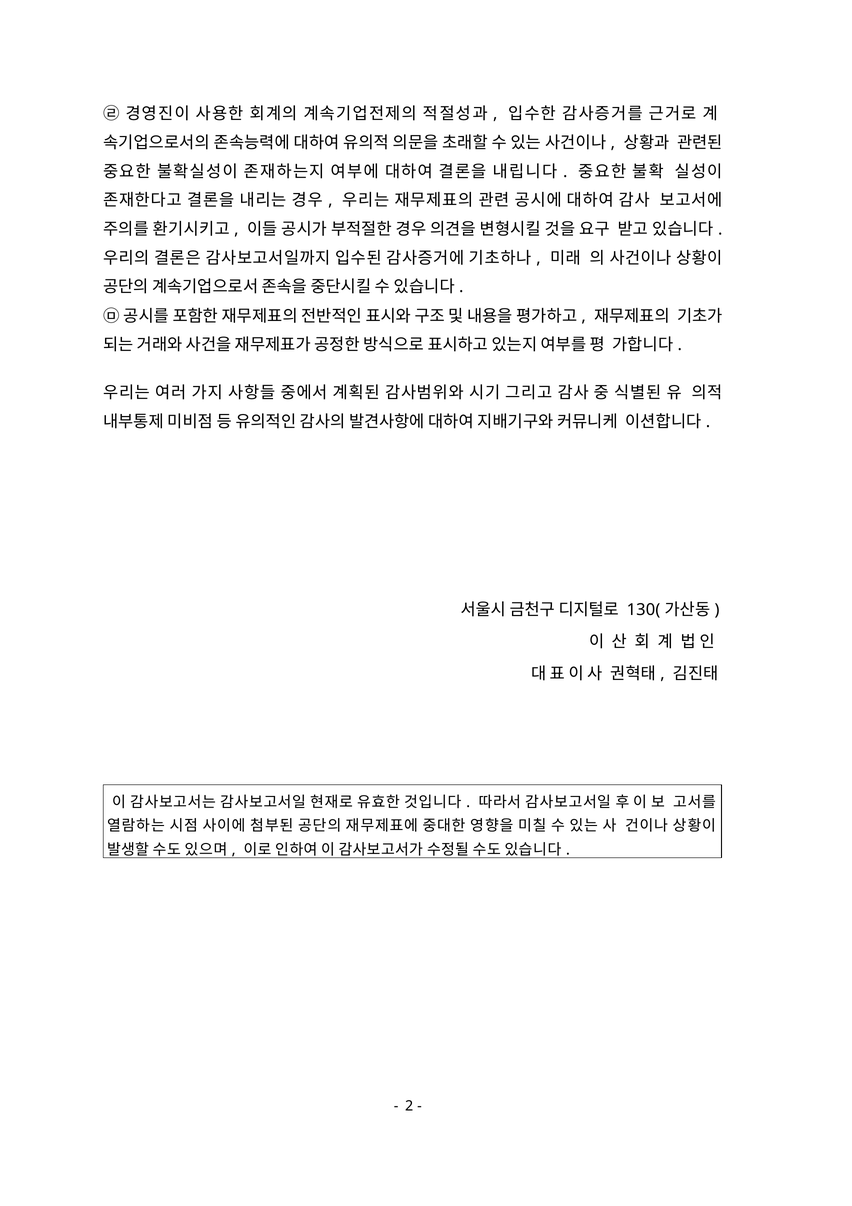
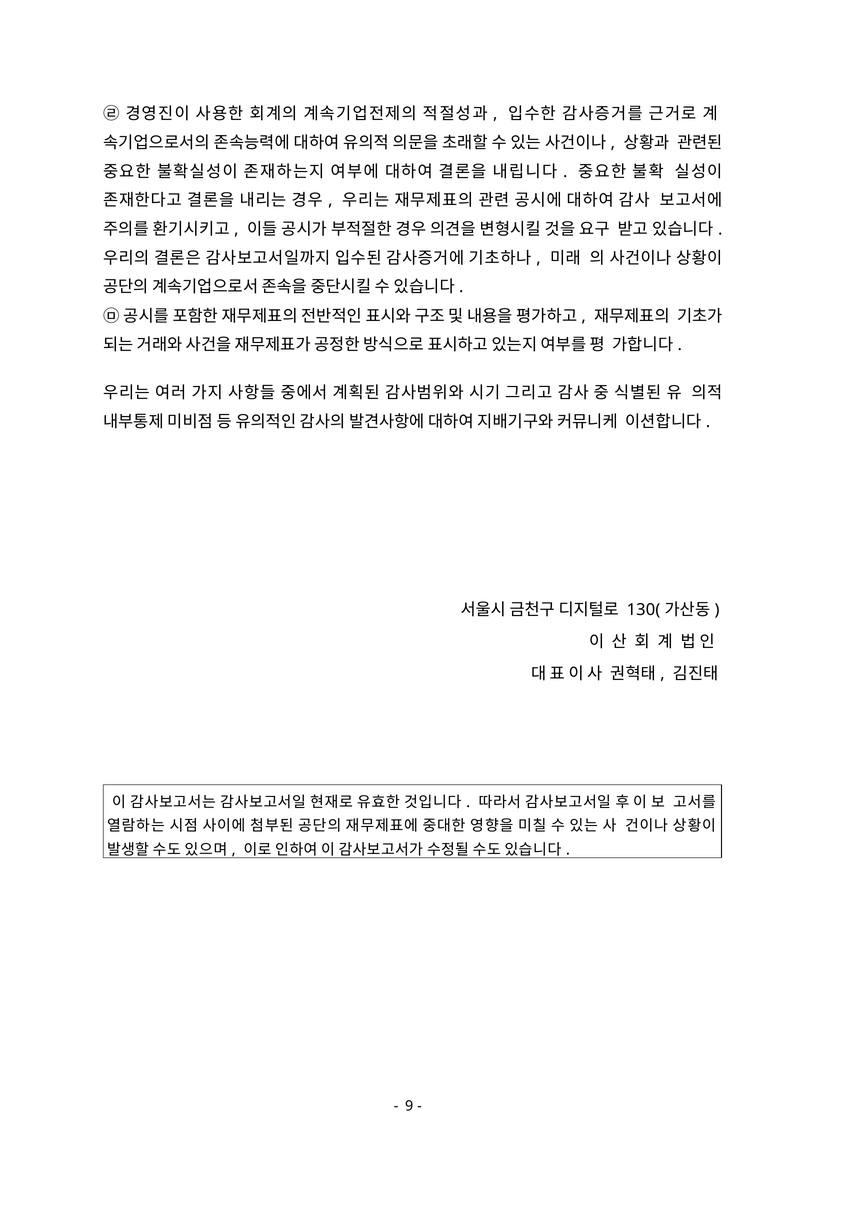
2: 2 -> 9 (409, 1106)
